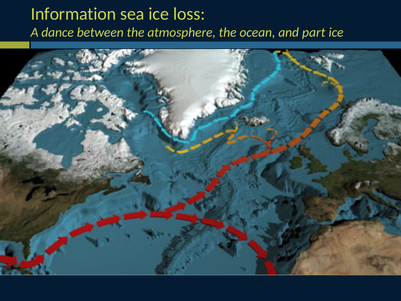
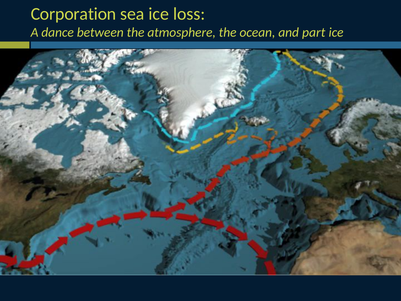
Information: Information -> Corporation (73, 14)
